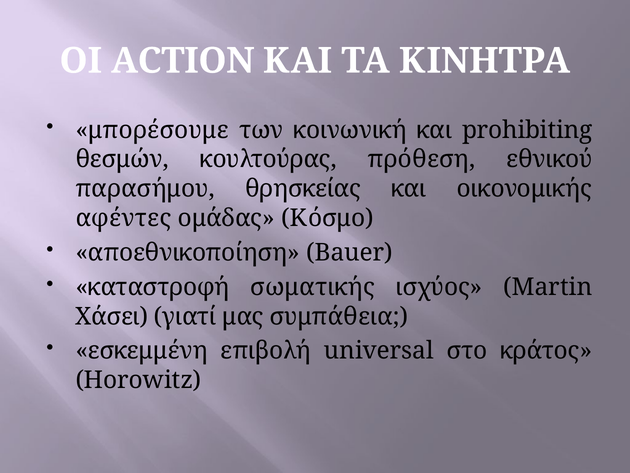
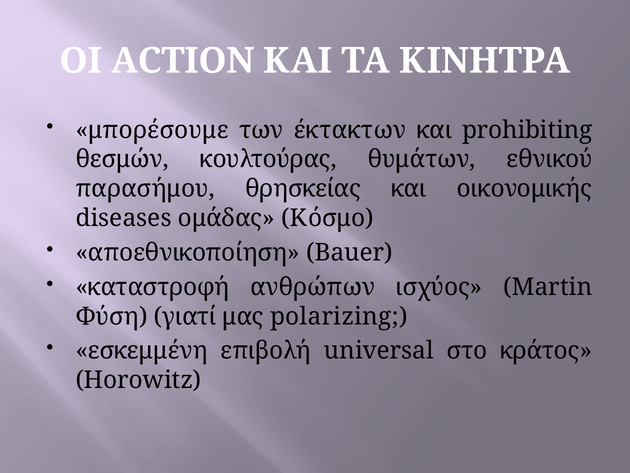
κοινωνική: κοινωνική -> έκτακτων (350, 130)
πρόθεση: πρόθεση -> θυμάτων (422, 159)
αφέντες: αφέντες -> diseases (124, 218)
σωματικής: σωματικής -> ανθρώπων (313, 287)
Χάσει: Χάσει -> Φύση (112, 316)
συμπάθεια: συμπάθεια -> polarizing (339, 316)
